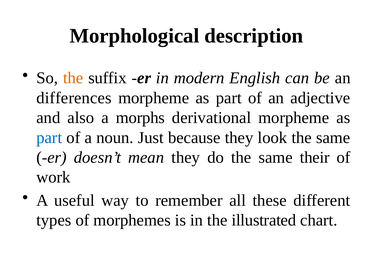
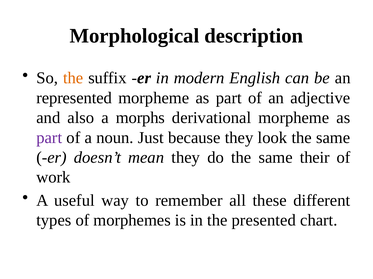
differences: differences -> represented (74, 98)
part colour: blue -> purple (49, 138)
illustrated: illustrated -> presented (264, 221)
